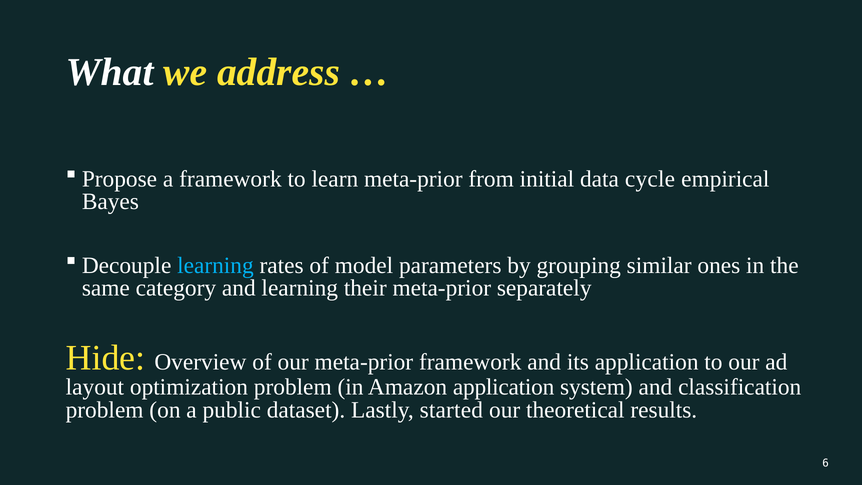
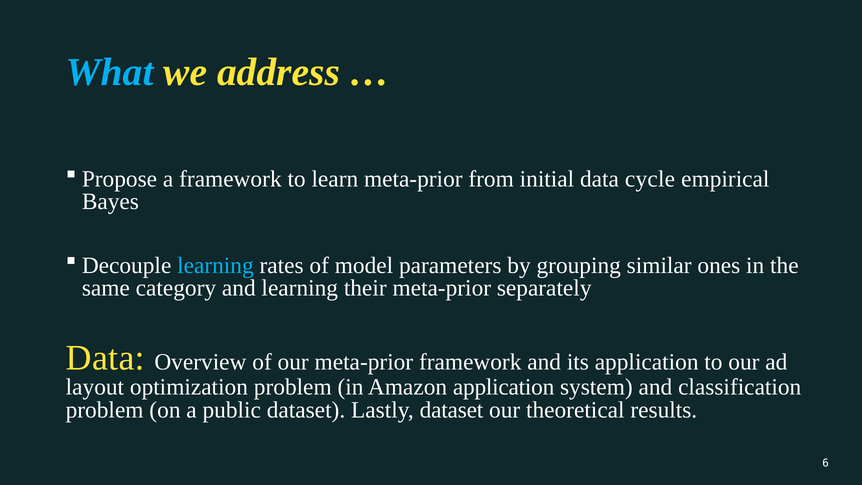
What colour: white -> light blue (110, 72)
Hide: Hide -> Data (105, 358)
Lastly started: started -> dataset (451, 410)
